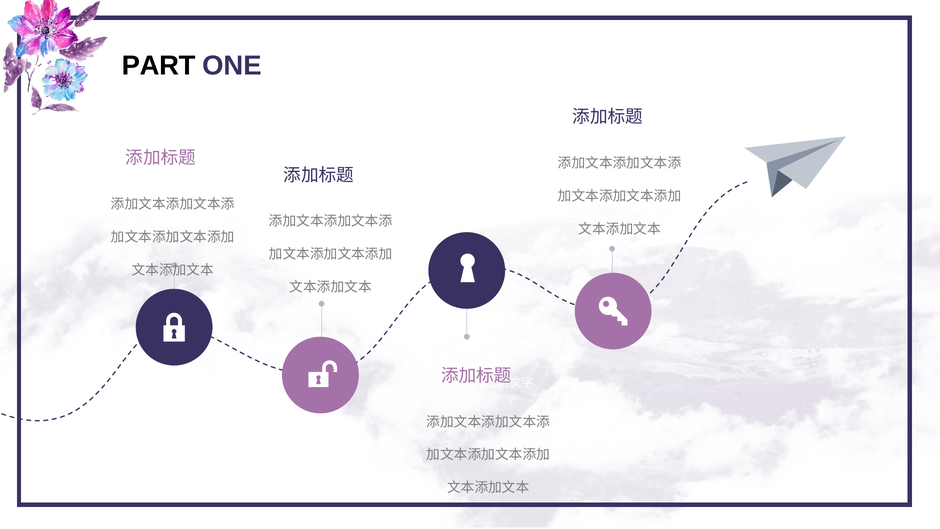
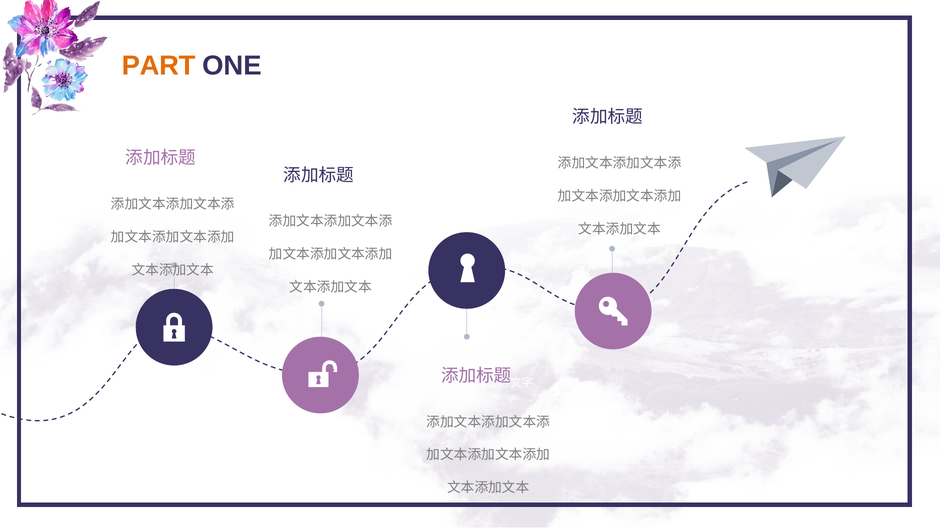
PART colour: black -> orange (159, 66)
